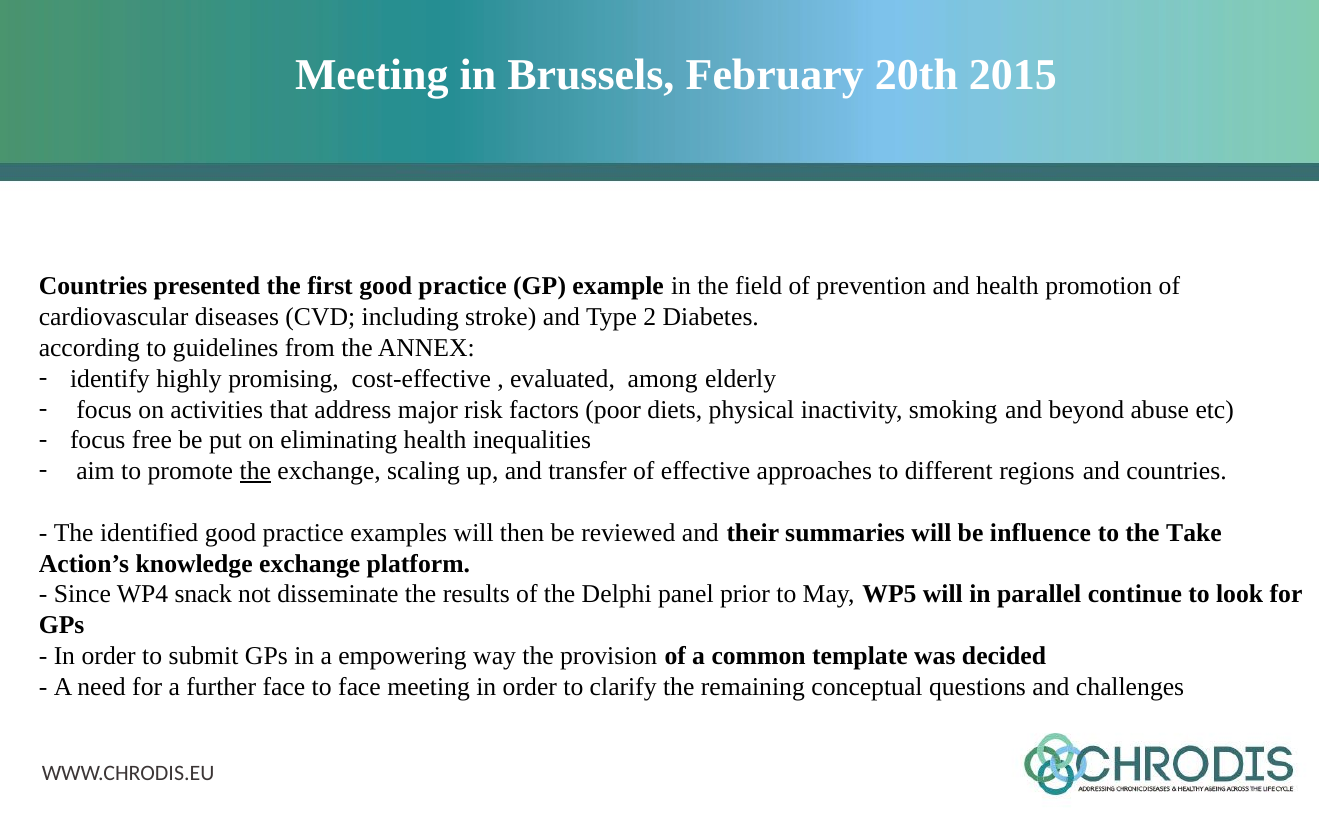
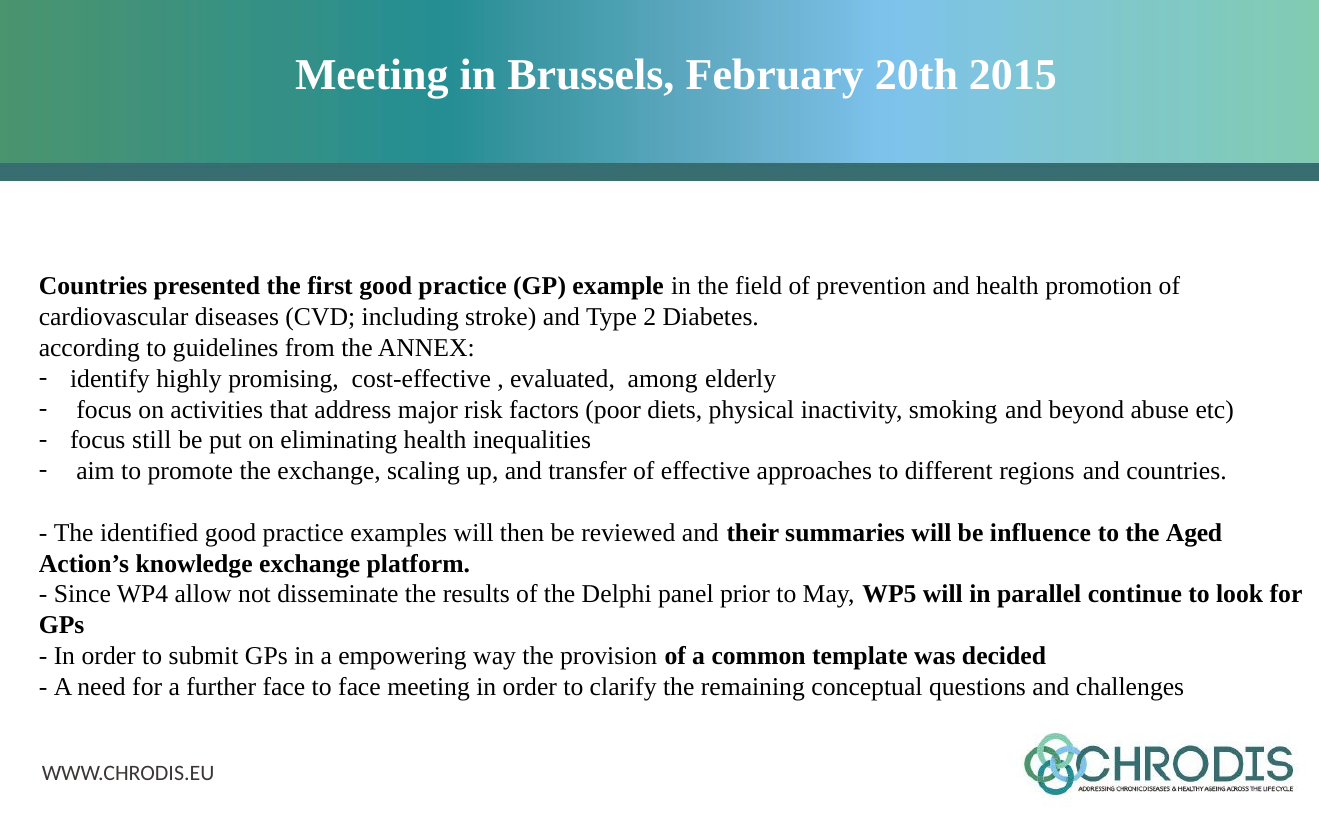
free: free -> still (152, 440)
the underline: present -> none (255, 471)
Take: Take -> Aged (1194, 532)
snack: snack -> allow (203, 594)
